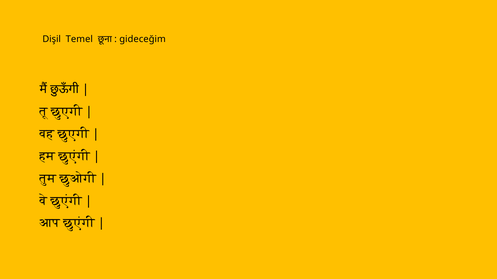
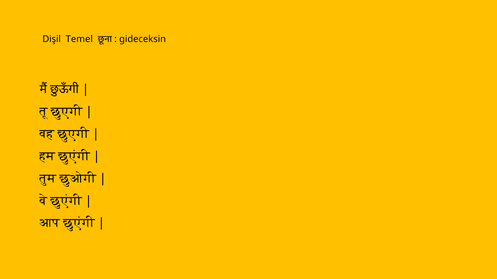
gideceğim: gideceğim -> gideceksin (143, 39)
